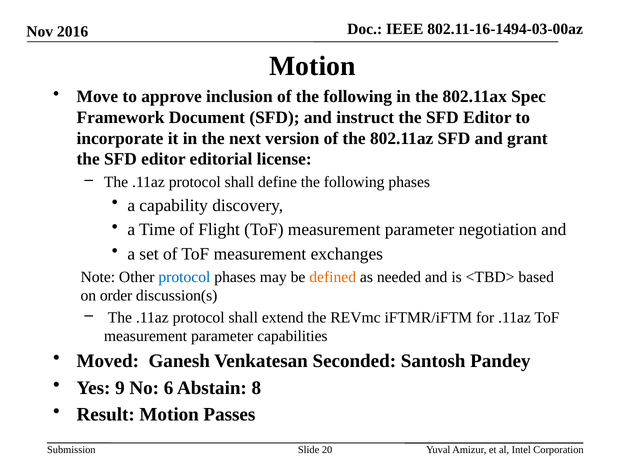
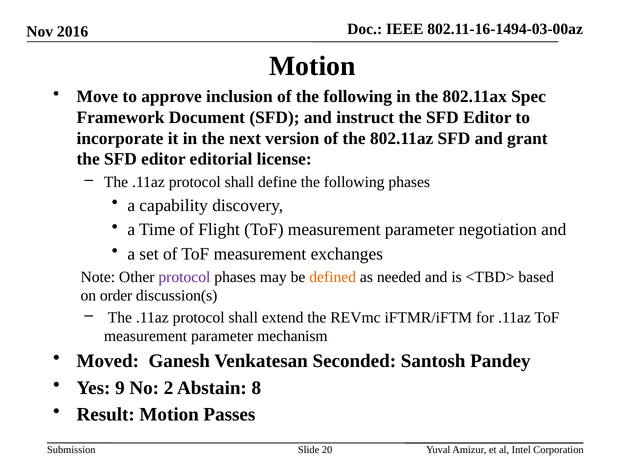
protocol colour: blue -> purple (184, 277)
capabilities: capabilities -> mechanism (292, 336)
6: 6 -> 2 (169, 388)
